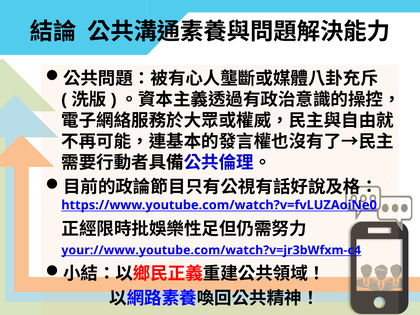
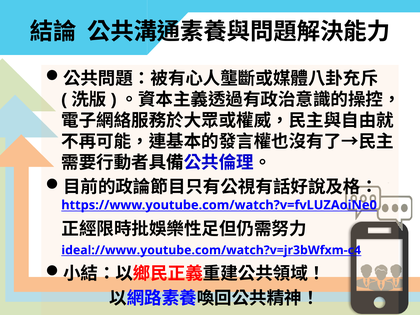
your://www.youtube.com/watch?v=jr3bWfxm-c4: your://www.youtube.com/watch?v=jr3bWfxm-c4 -> ideal://www.youtube.com/watch?v=jr3bWfxm-c4 (211, 250)
